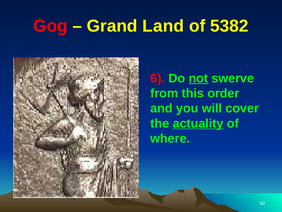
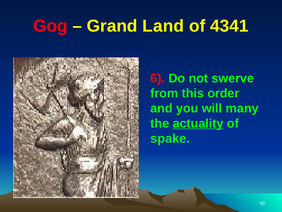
5382: 5382 -> 4341 (229, 26)
not underline: present -> none (198, 78)
cover: cover -> many (242, 108)
where: where -> spake (170, 138)
